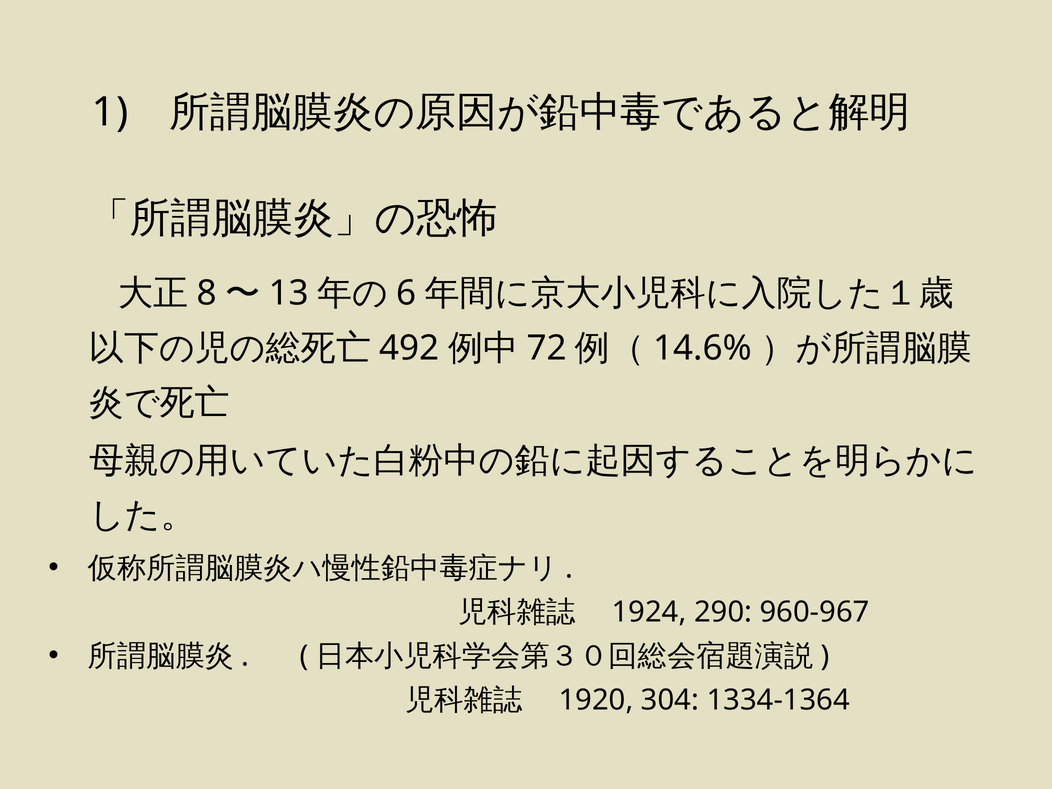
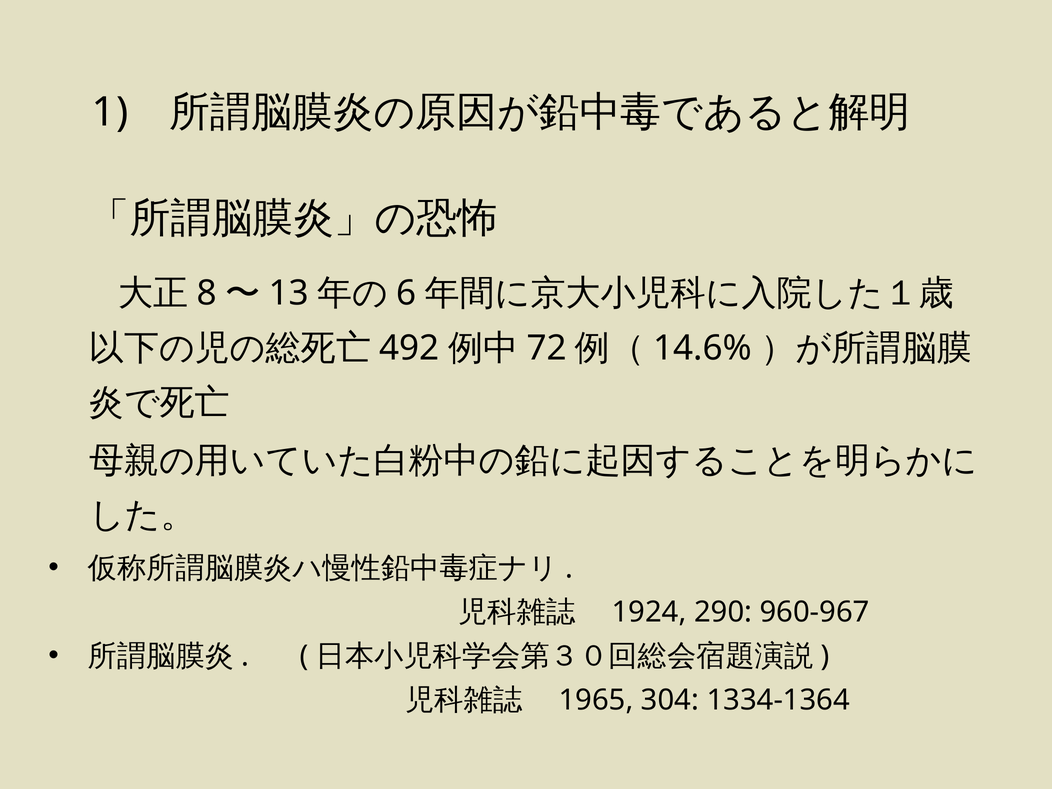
1920: 1920 -> 1965 (596, 700)
